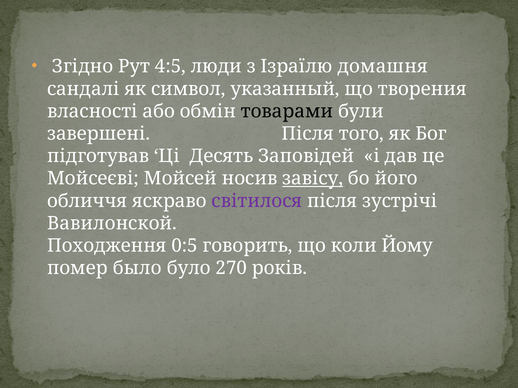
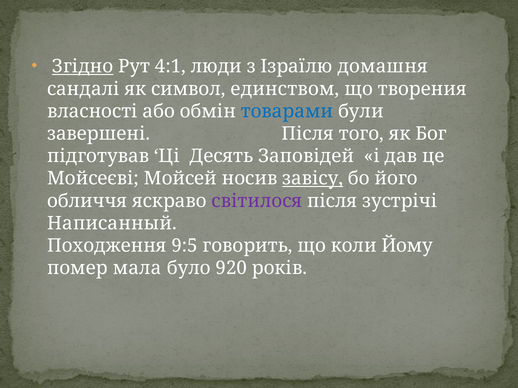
Згідно underline: none -> present (83, 67)
4:5: 4:5 -> 4:1 (170, 67)
указанный: указанный -> единством (285, 89)
товарами colour: black -> blue (287, 111)
Вавилонской: Вавилонской -> Написанный (112, 224)
0:5: 0:5 -> 9:5 (185, 246)
было: было -> мала (137, 268)
270: 270 -> 920 (231, 268)
